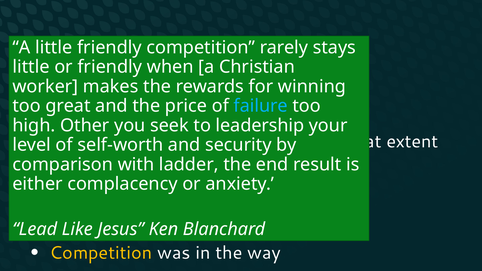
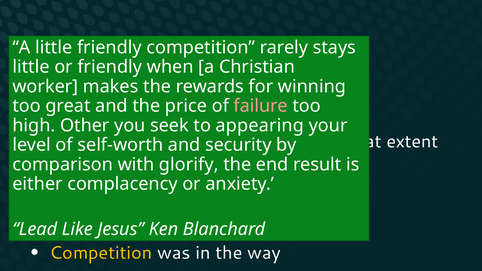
failure colour: light blue -> pink (261, 106)
leadership: leadership -> appearing (260, 126)
ladder: ladder -> glorify (189, 165)
